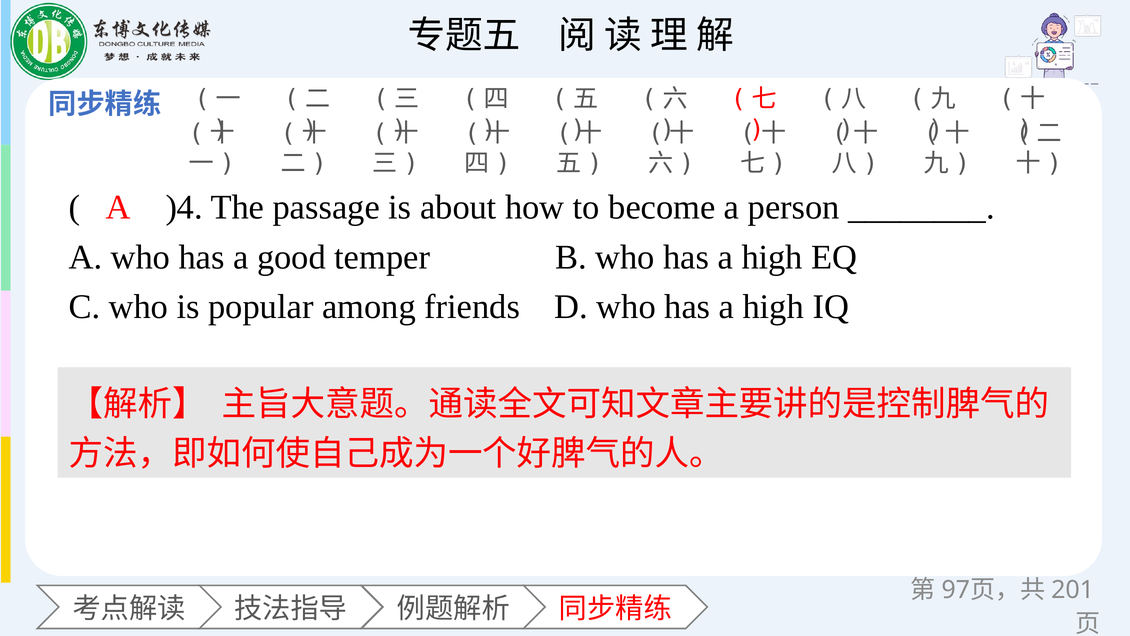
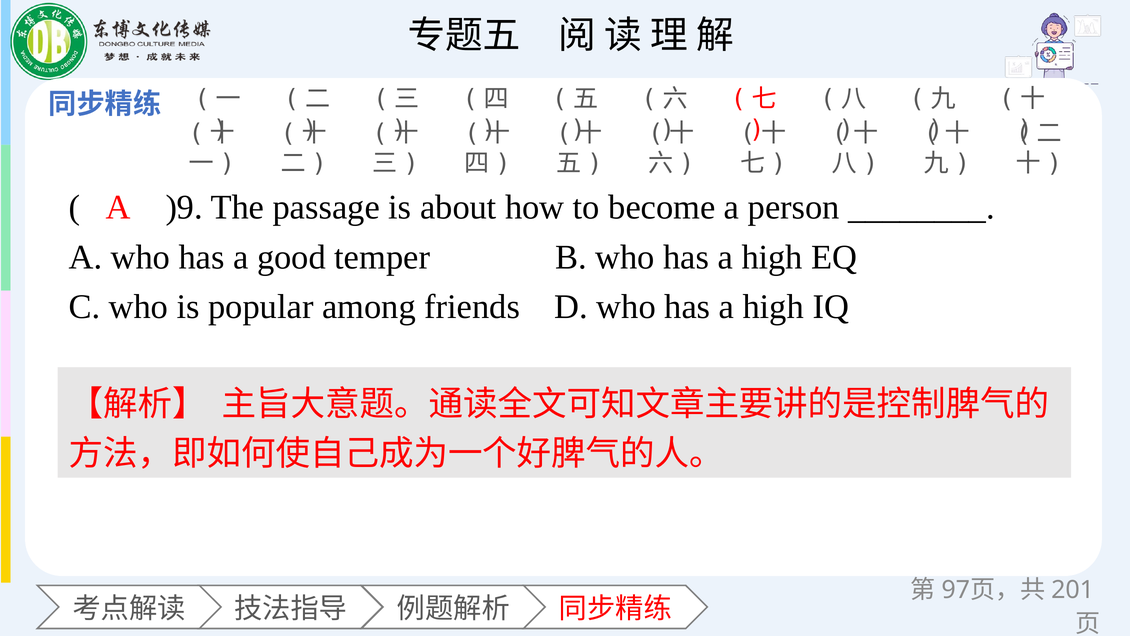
)4: )4 -> )9 (184, 207)
